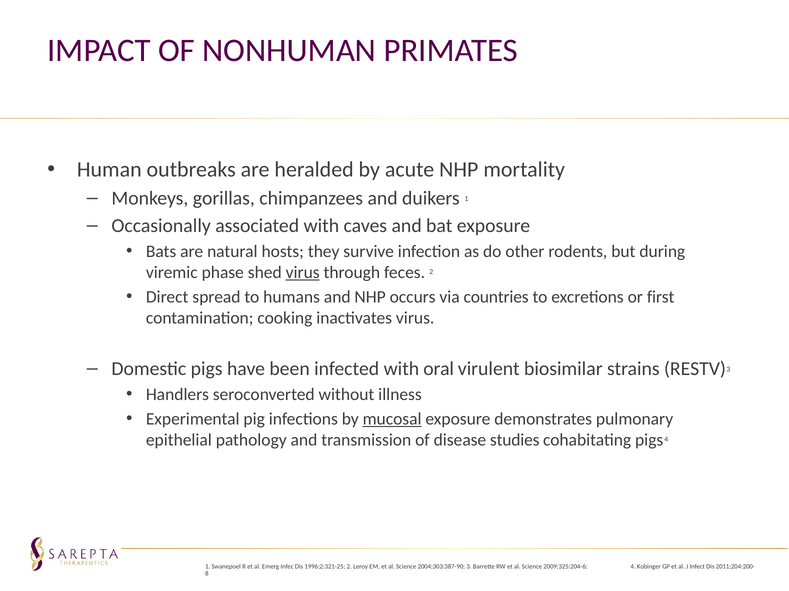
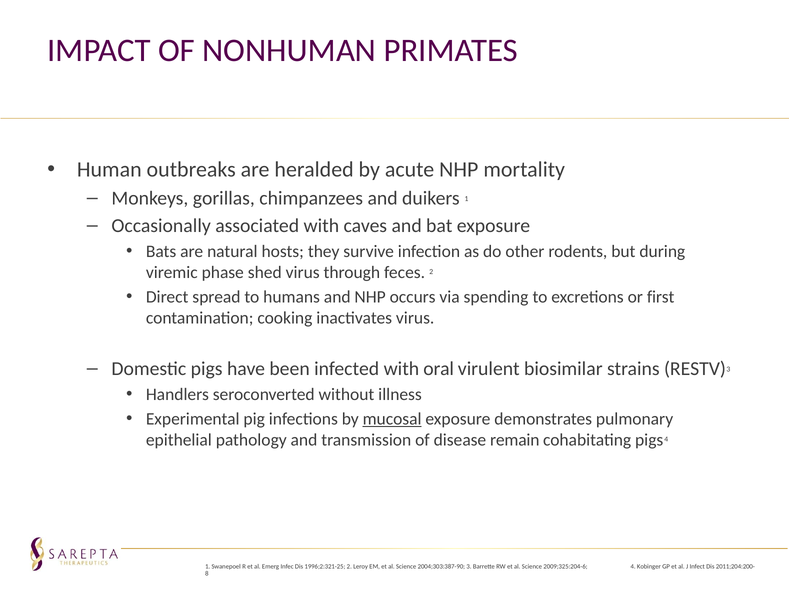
virus underline: present -> none (303, 273)
countries: countries -> spending (496, 297)
studies: studies -> remain (515, 441)
